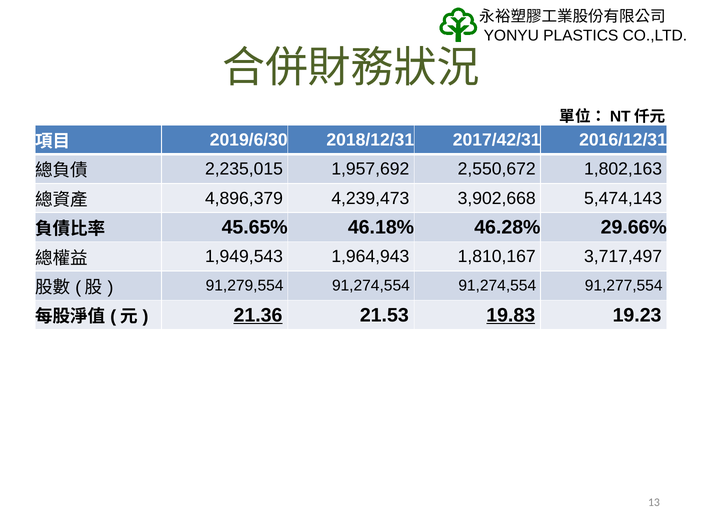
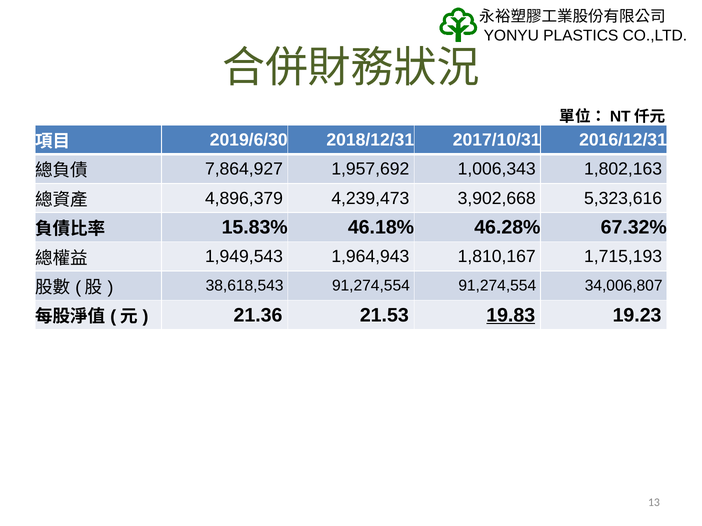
2017/42/31: 2017/42/31 -> 2017/10/31 (497, 140)
2,235,015: 2,235,015 -> 7,864,927 (244, 169)
2,550,672: 2,550,672 -> 1,006,343 (497, 169)
5,474,143: 5,474,143 -> 5,323,616 (623, 198)
45.65%: 45.65% -> 15.83% (255, 228)
29.66%: 29.66% -> 67.32% (634, 228)
3,717,497: 3,717,497 -> 1,715,193 (623, 257)
91,279,554: 91,279,554 -> 38,618,543 (245, 286)
91,277,554: 91,277,554 -> 34,006,807 (624, 286)
21.36 underline: present -> none (258, 315)
